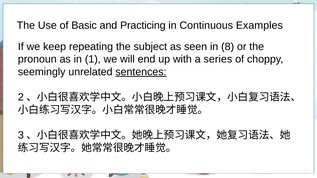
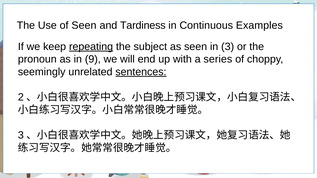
of Basic: Basic -> Seen (84, 26)
Practicing: Practicing -> Tardiness (143, 26)
repeating underline: none -> present (91, 47)
in 8: 8 -> 3 (228, 47)
1: 1 -> 9 (93, 59)
